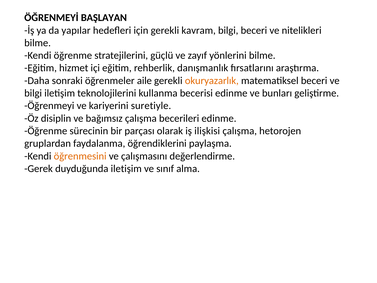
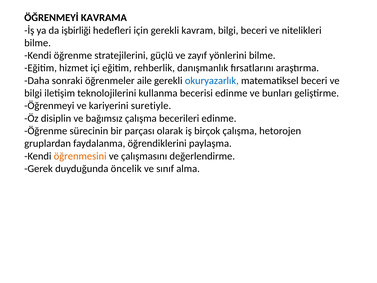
BAŞLAYAN: BAŞLAYAN -> KAVRAMA (104, 18)
yapılar: yapılar -> işbirliği (76, 30)
okuryazarlık colour: orange -> blue (212, 81)
ilişkisi: ilişkisi -> birçok (207, 131)
duyduğunda iletişim: iletişim -> öncelik (126, 169)
